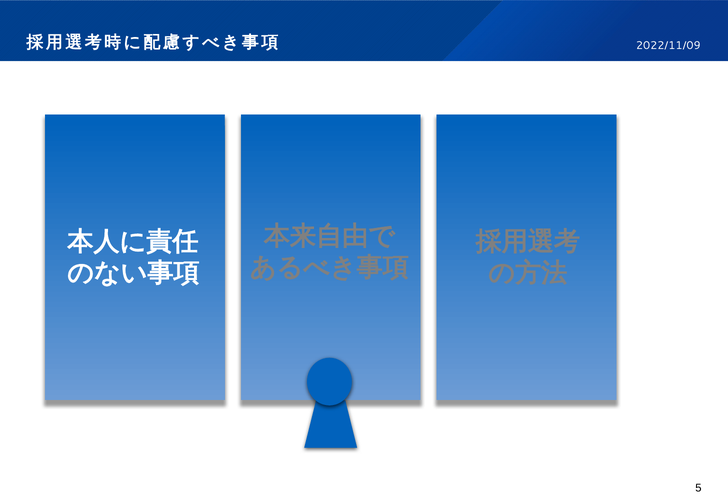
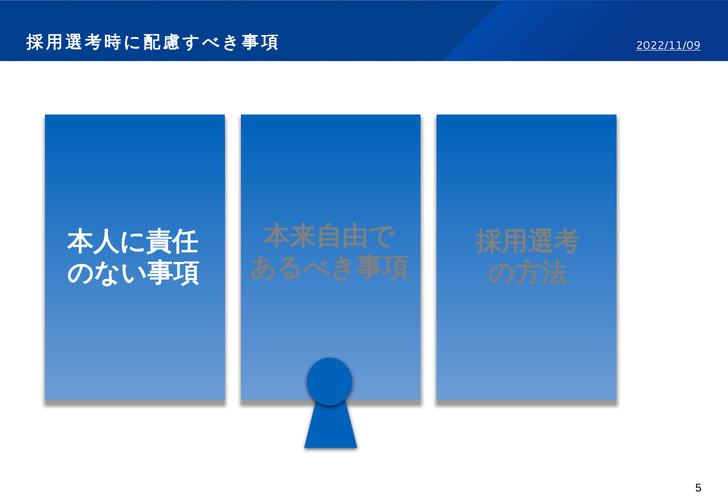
2022/11/09 underline: none -> present (668, 46)
